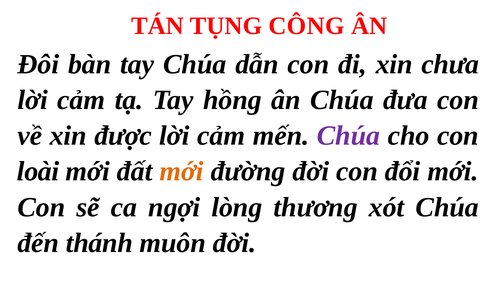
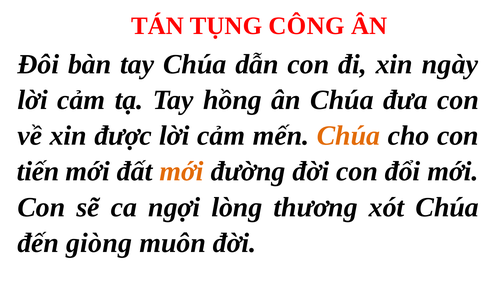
chưa: chưa -> ngày (450, 64)
Chúa colour: purple -> orange (348, 136)
loài: loài -> tiến (38, 171)
thánh: thánh -> giòng (99, 243)
